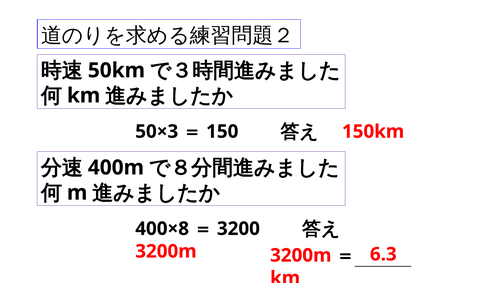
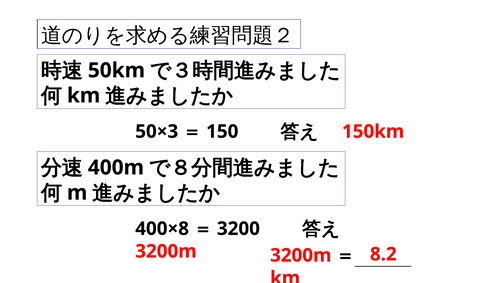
6.3: 6.3 -> 8.2 (383, 254)
